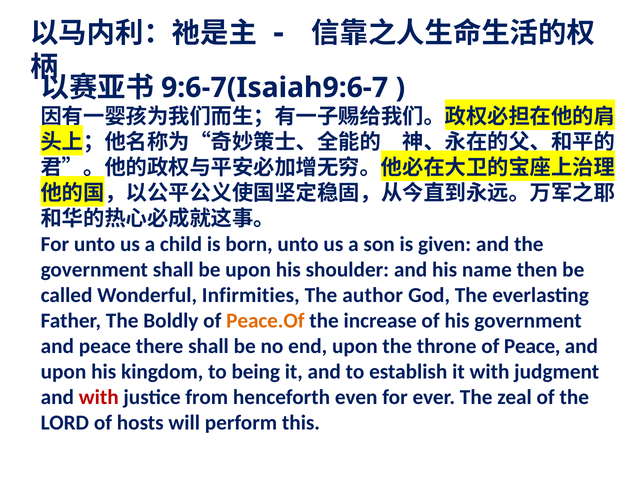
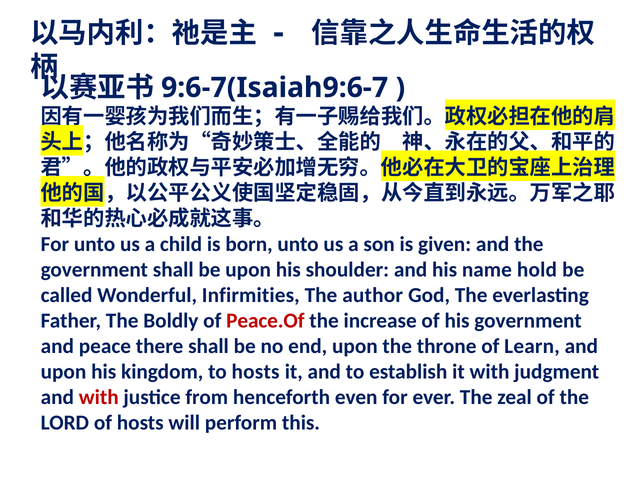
then: then -> hold (537, 270)
Peace.Of colour: orange -> red (265, 321)
of Peace: Peace -> Learn (532, 347)
to being: being -> hosts (256, 372)
